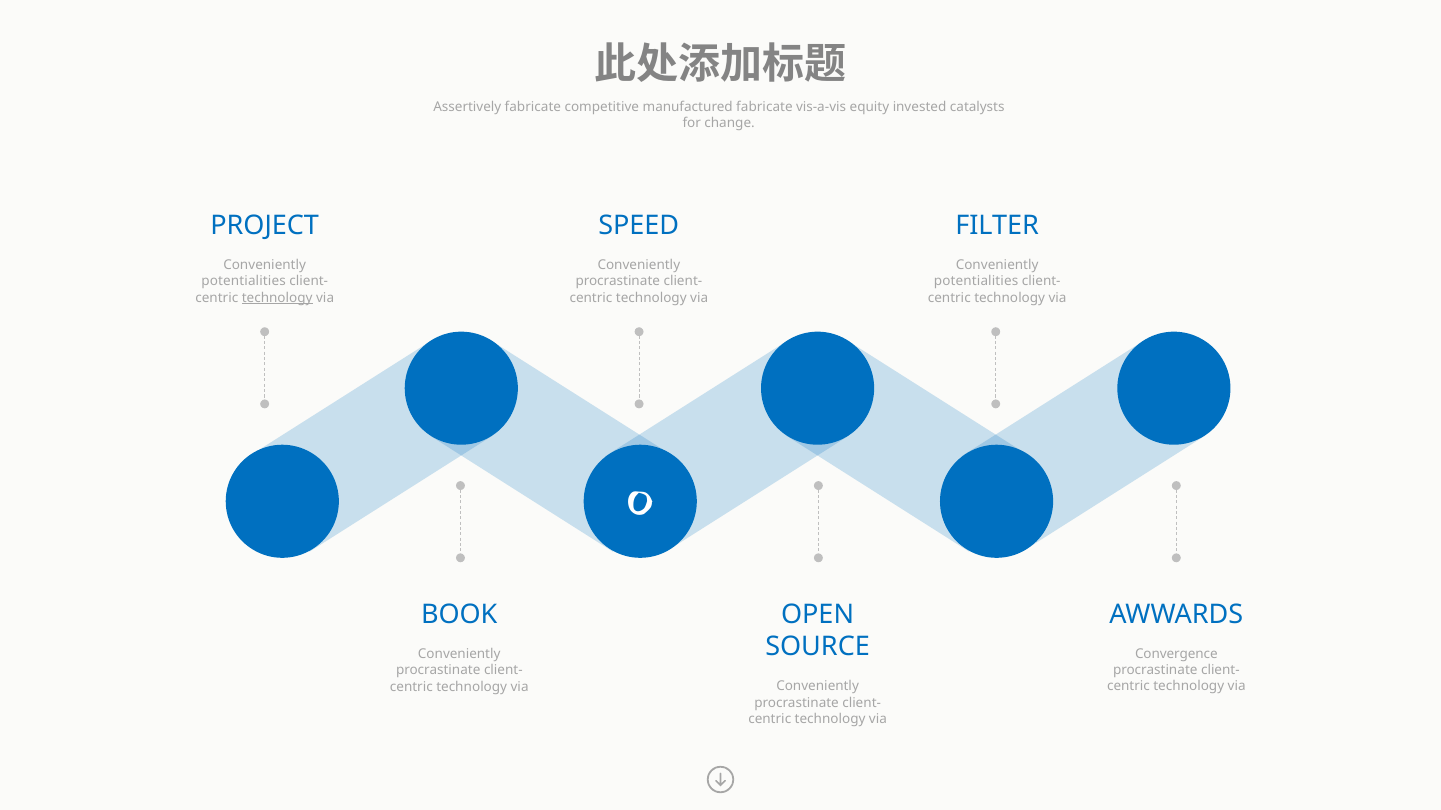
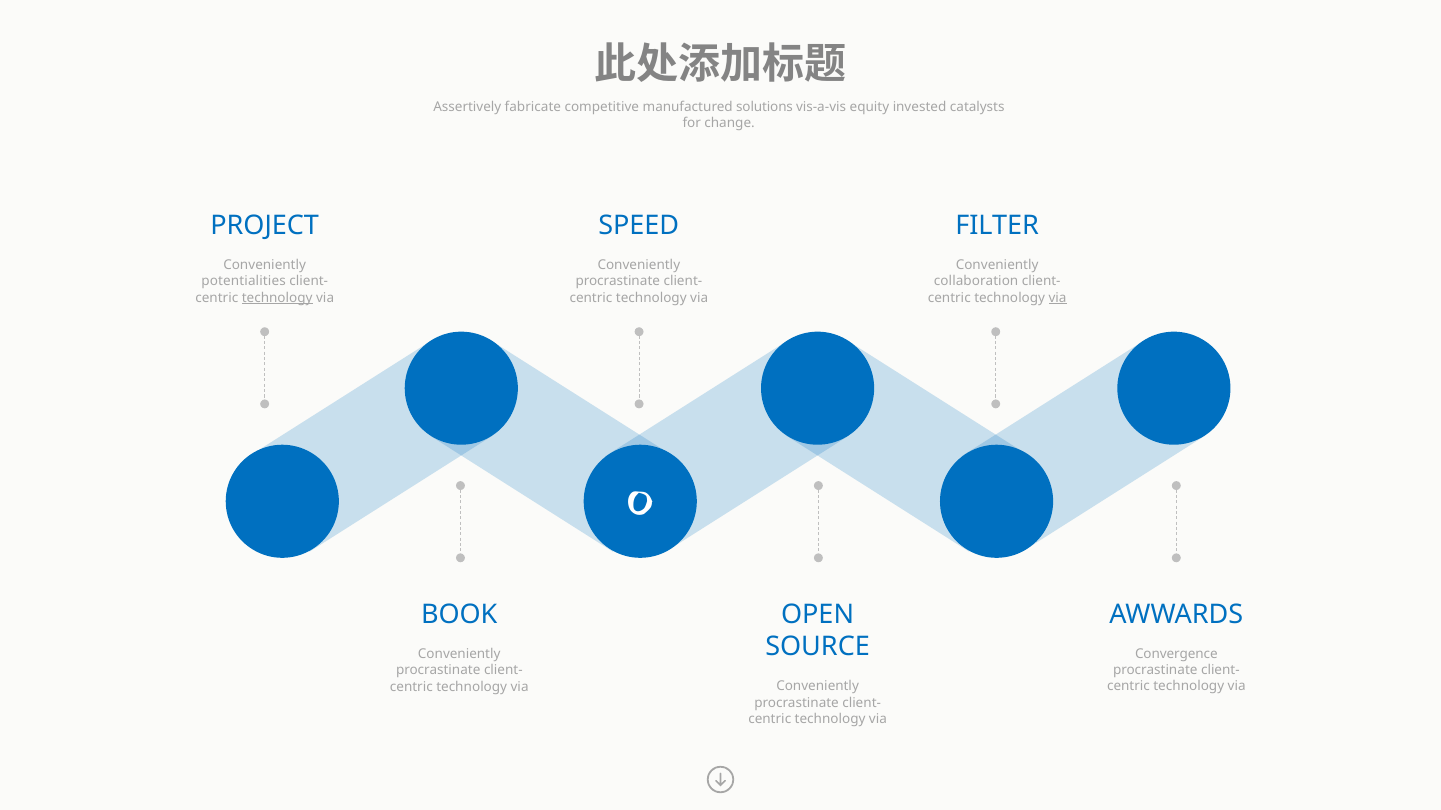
manufactured fabricate: fabricate -> solutions (765, 107)
potentialities: potentialities -> collaboration (976, 282)
via underline: none -> present (1058, 298)
